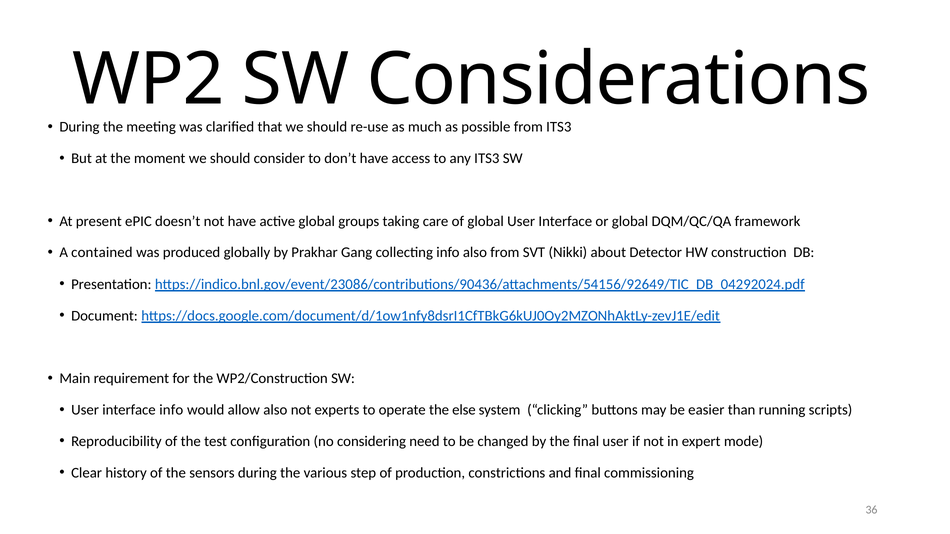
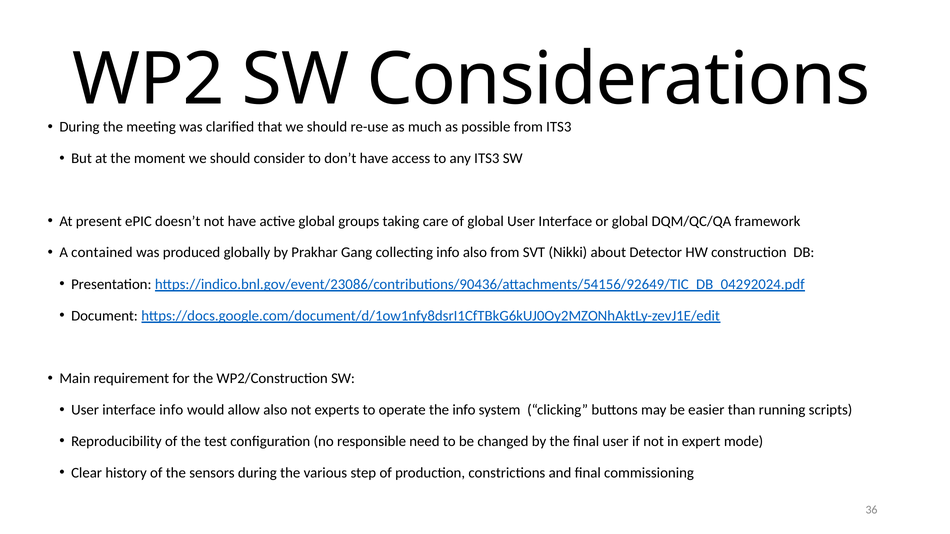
the else: else -> info (464, 410)
considering: considering -> responsible (372, 442)
